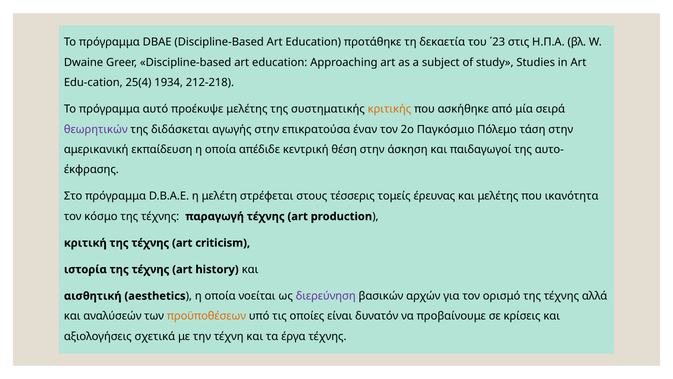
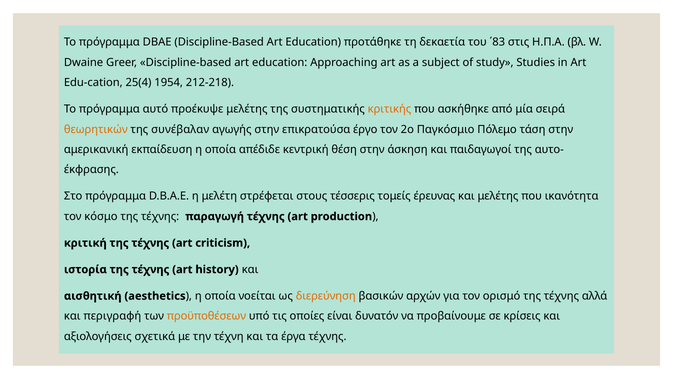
΄23: ΄23 -> ΄83 (497, 42)
1934: 1934 -> 1954 (169, 83)
θεωρητικών colour: purple -> orange (96, 129)
διδάσκεται: διδάσκεται -> συνέβαλαν (180, 129)
έναν: έναν -> έργο (365, 129)
διερεύνηση colour: purple -> orange (326, 296)
αναλύσεών: αναλύσεών -> περιγραφή (112, 316)
